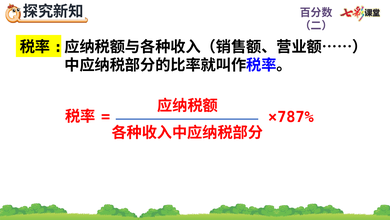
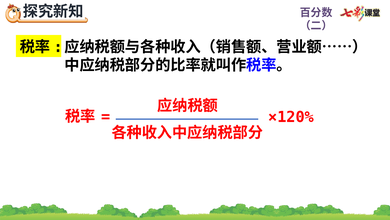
×787%: ×787% -> ×120% (291, 117)
